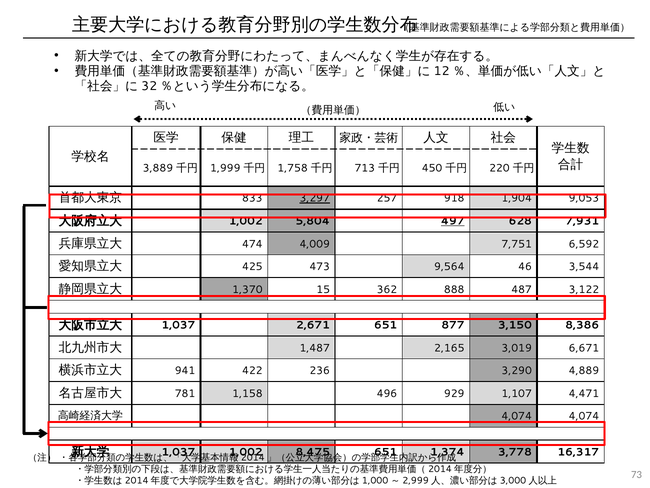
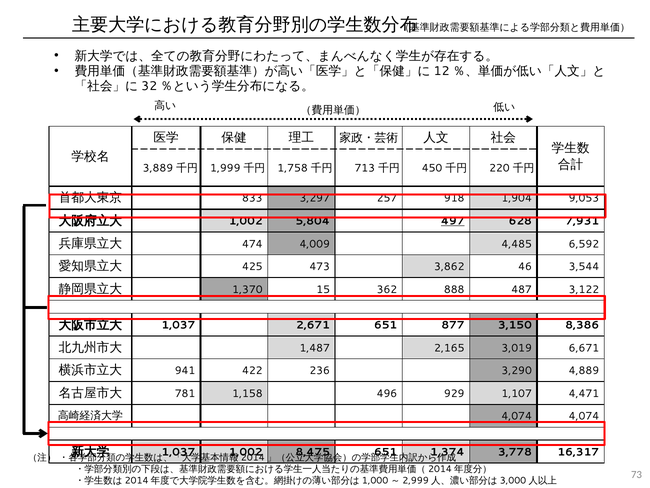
3,297 underline: present -> none (315, 198)
7,751: 7,751 -> 4,485 (517, 244)
9,564: 9,564 -> 3,862 (449, 266)
